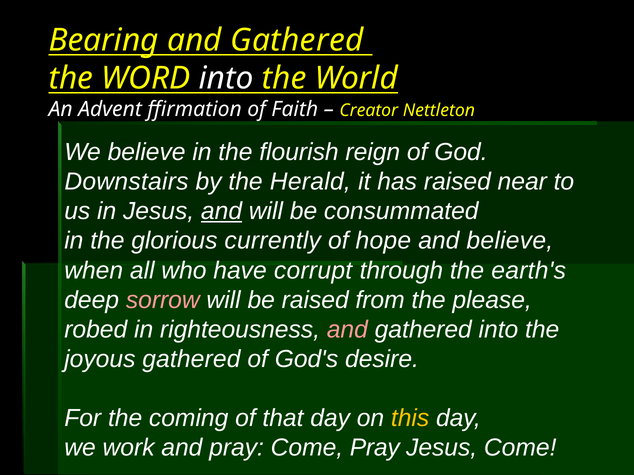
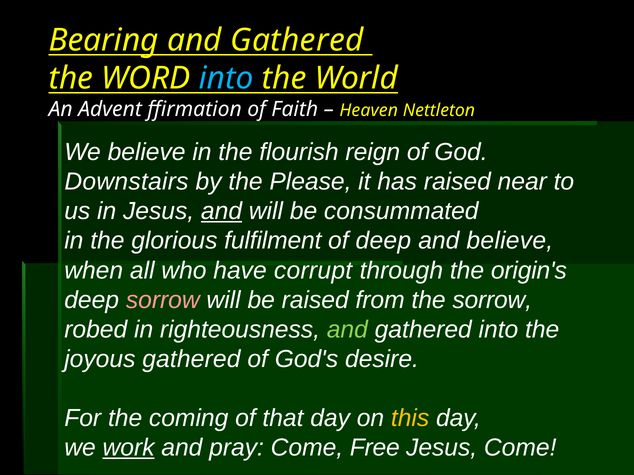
into colour: white -> light blue (226, 78)
Creator: Creator -> Heaven (369, 110)
Herald: Herald -> Please (310, 182)
currently: currently -> fulfilment (273, 241)
of hope: hope -> deep (383, 241)
earth's: earth's -> origin's (529, 271)
the please: please -> sorrow (492, 300)
and colour: pink -> light green (347, 330)
work underline: none -> present (129, 448)
Come Pray: Pray -> Free (375, 448)
